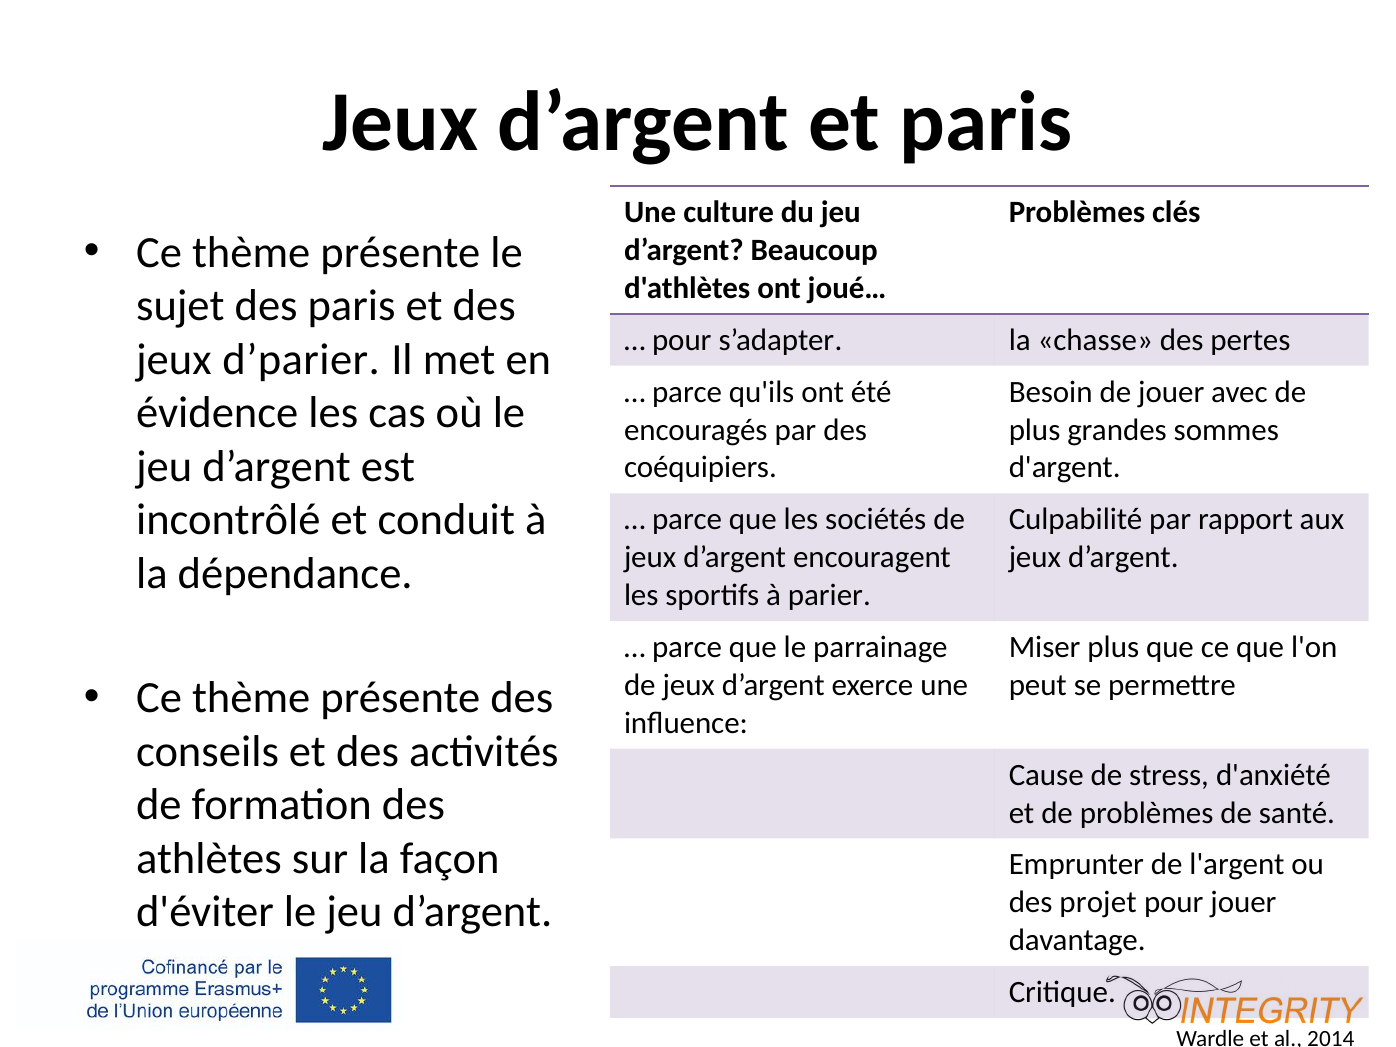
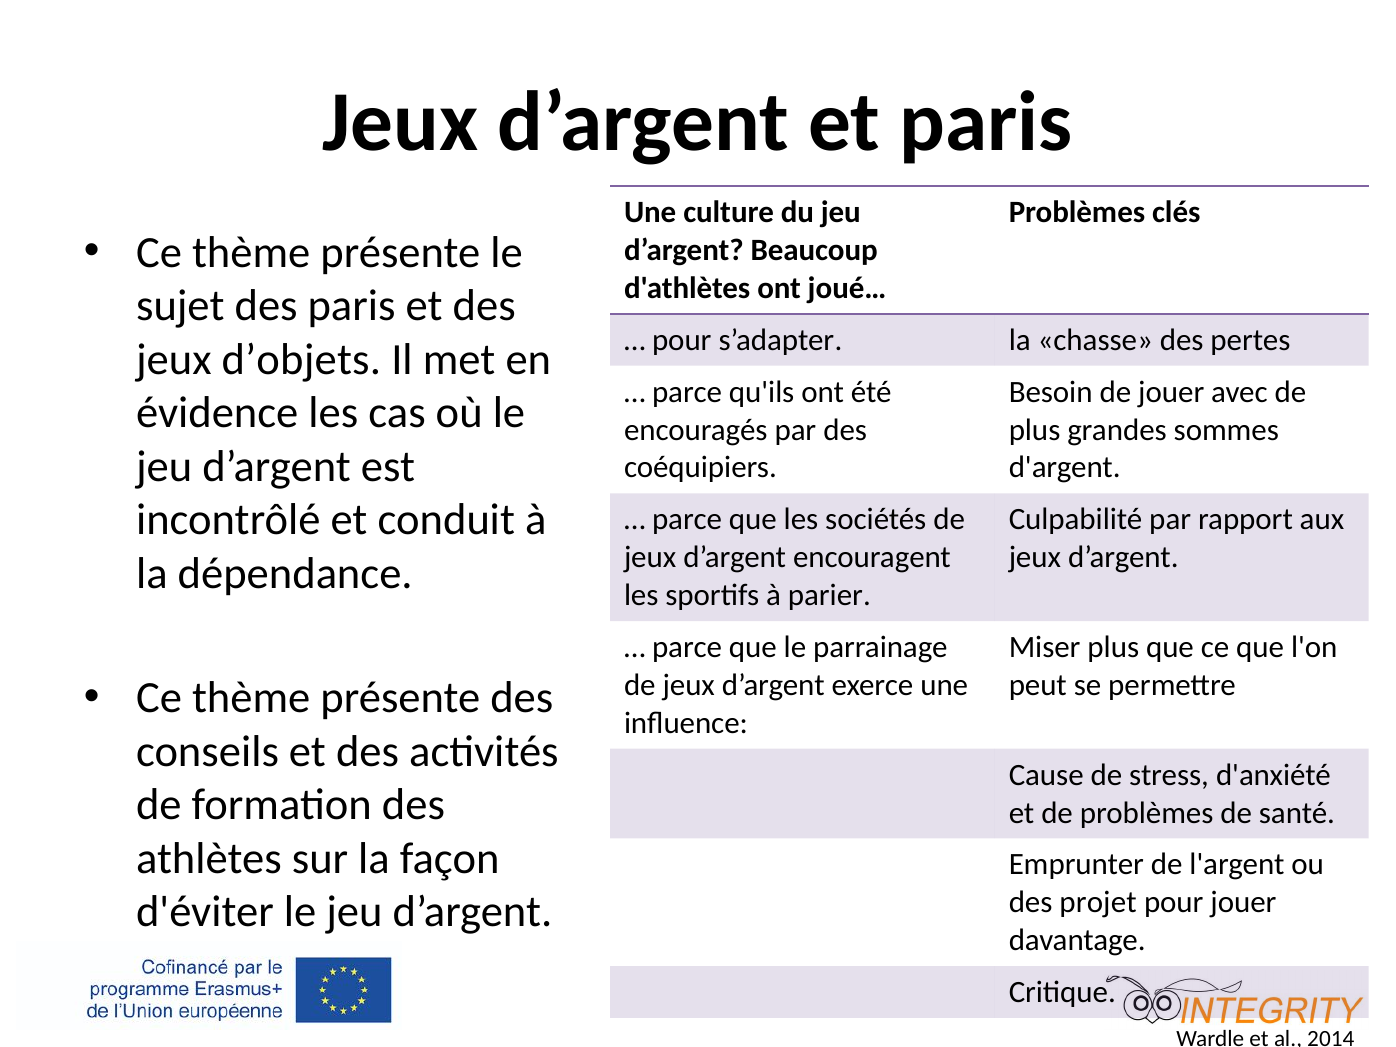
d’parier: d’parier -> d’objets (301, 360)
